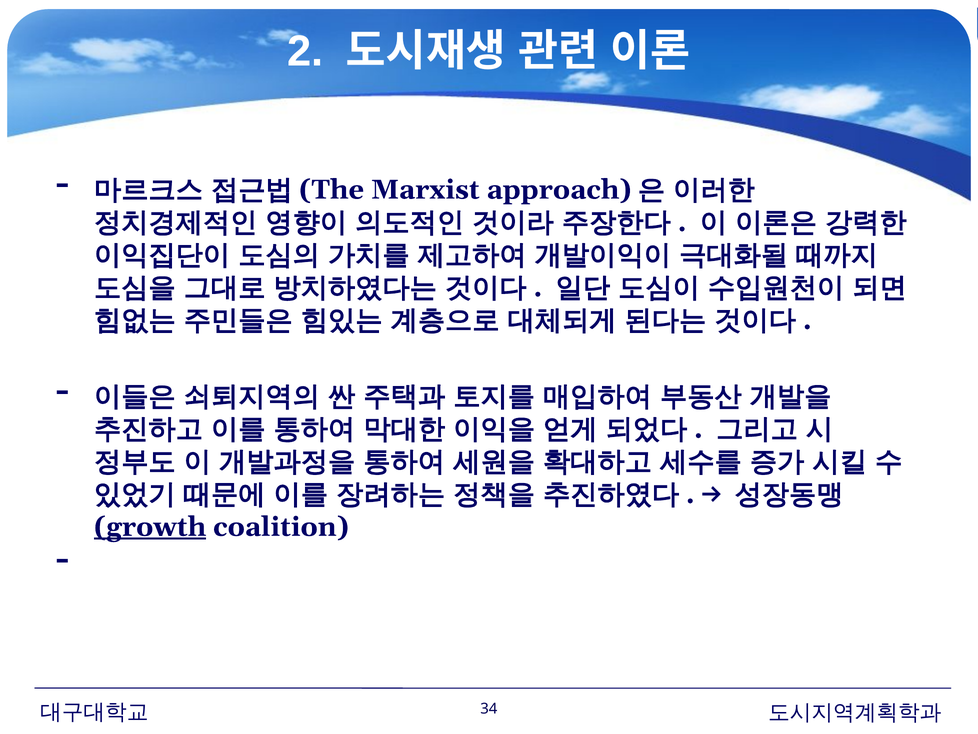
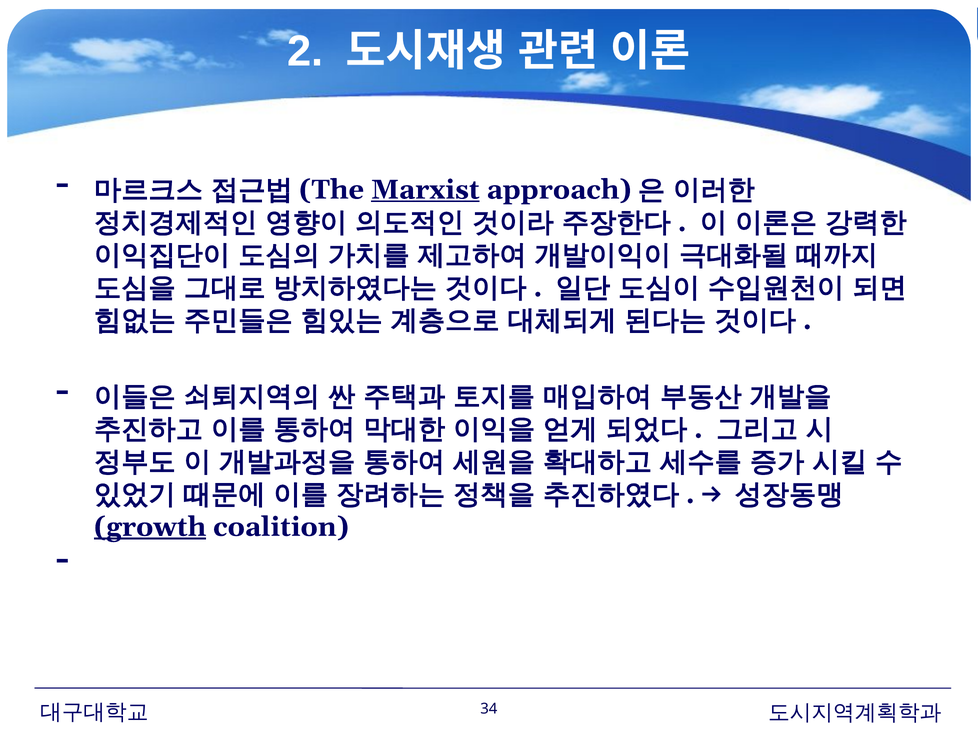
Marxist underline: none -> present (425, 190)
